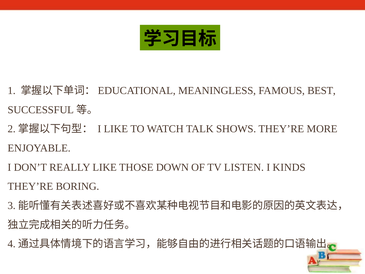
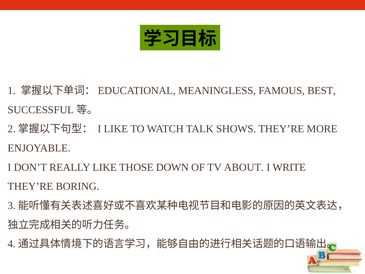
LISTEN: LISTEN -> ABOUT (244, 167)
KINDS: KINDS -> WRITE (289, 167)
